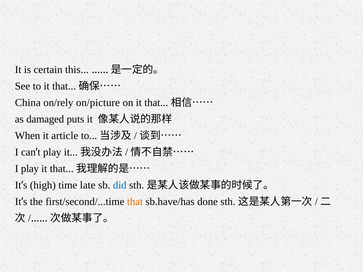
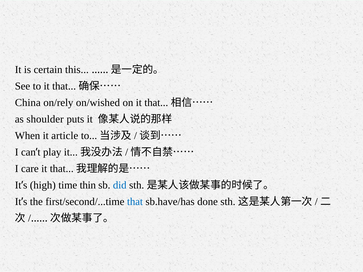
on/picture: on/picture -> on/wished (98, 103)
damaged: damaged -> shoulder (45, 119)
I play: play -> care (30, 169)
late: late -> thin (88, 185)
that colour: orange -> blue (135, 202)
